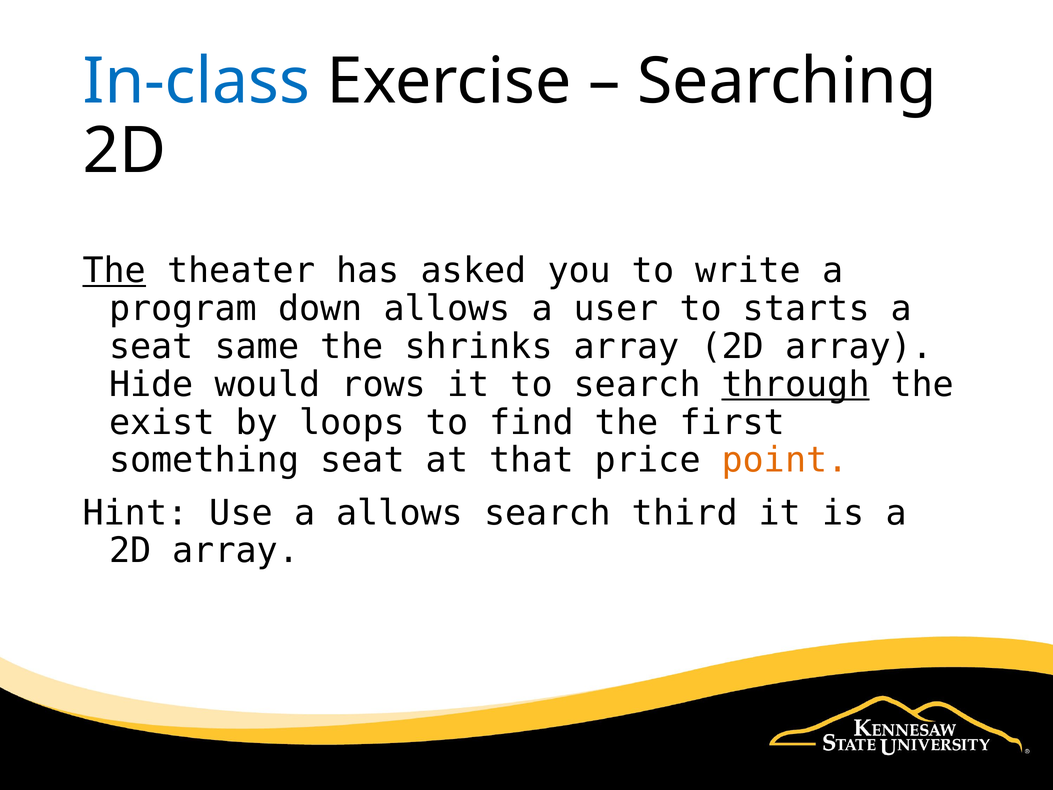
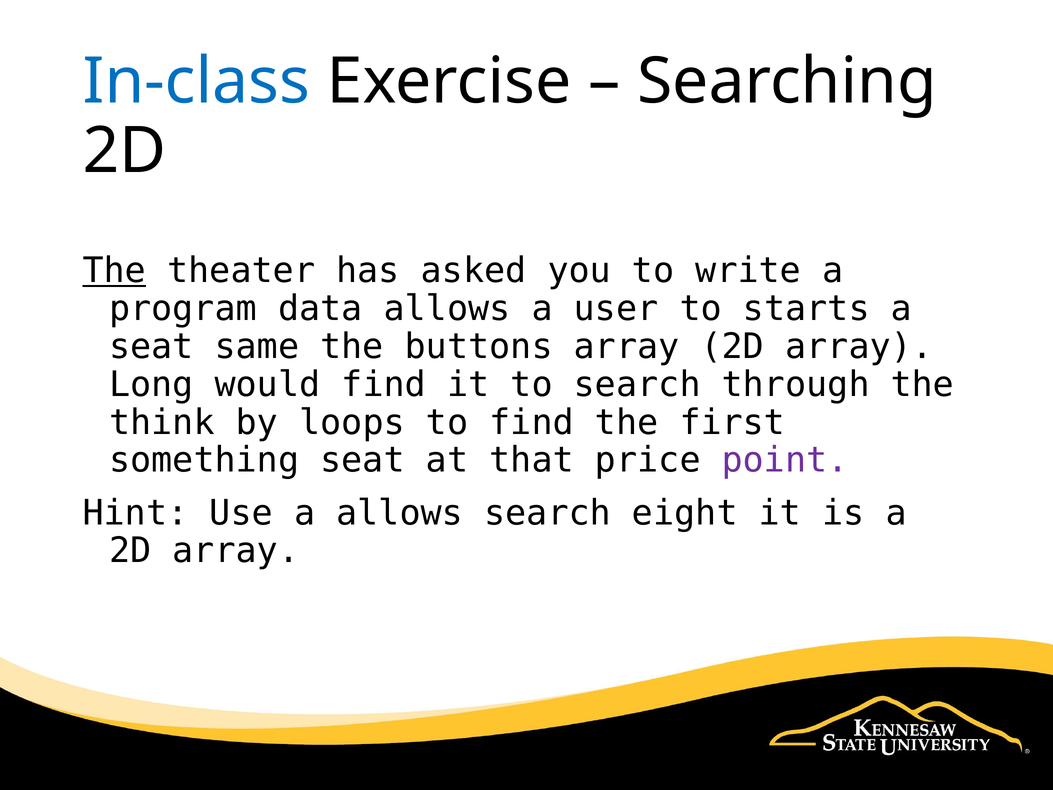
down: down -> data (320, 309)
shrinks: shrinks -> buttons (479, 347)
Hide: Hide -> Long (151, 384)
would rows: rows -> find (384, 384)
through underline: present -> none (796, 384)
exist: exist -> think (162, 422)
point colour: orange -> purple (785, 460)
third: third -> eight (685, 513)
